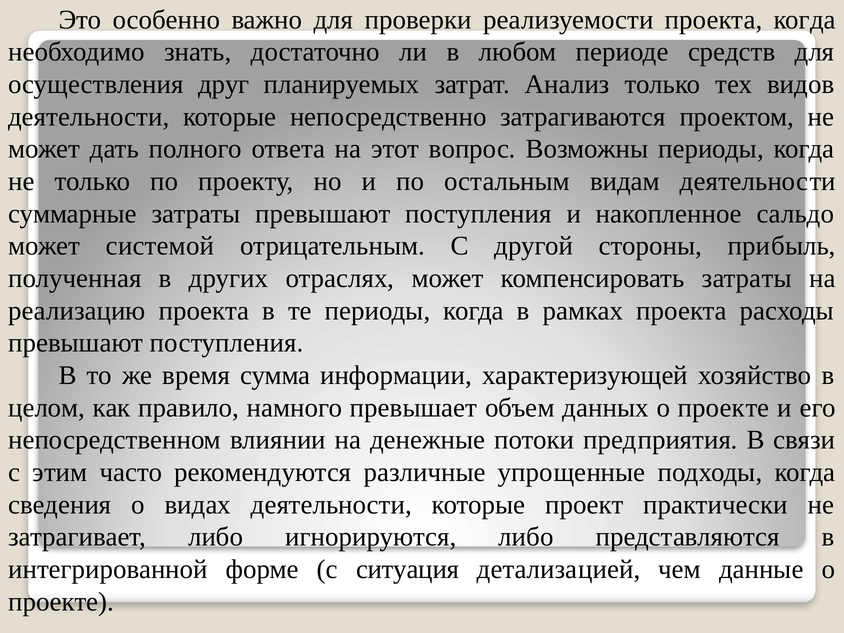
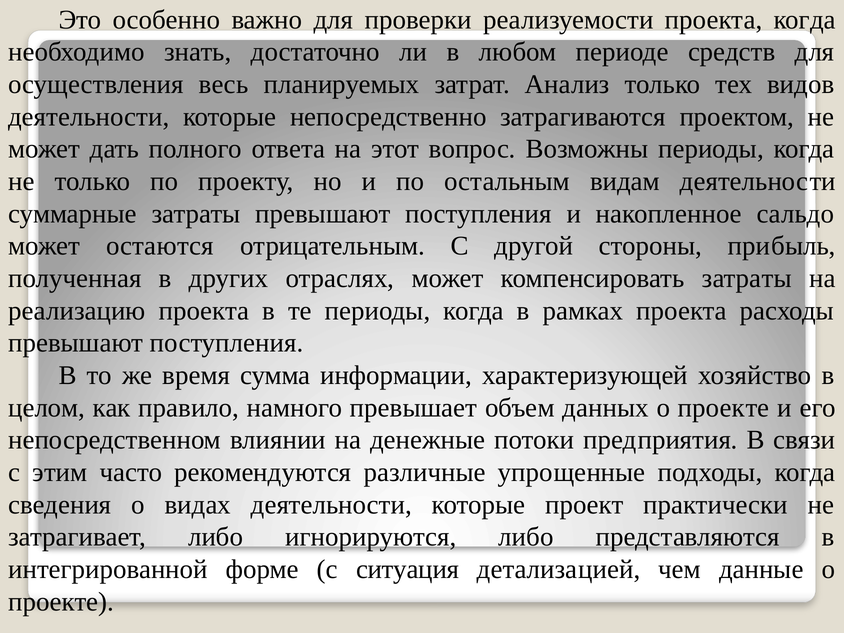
друг: друг -> весь (224, 84)
системой: системой -> остаются (160, 246)
